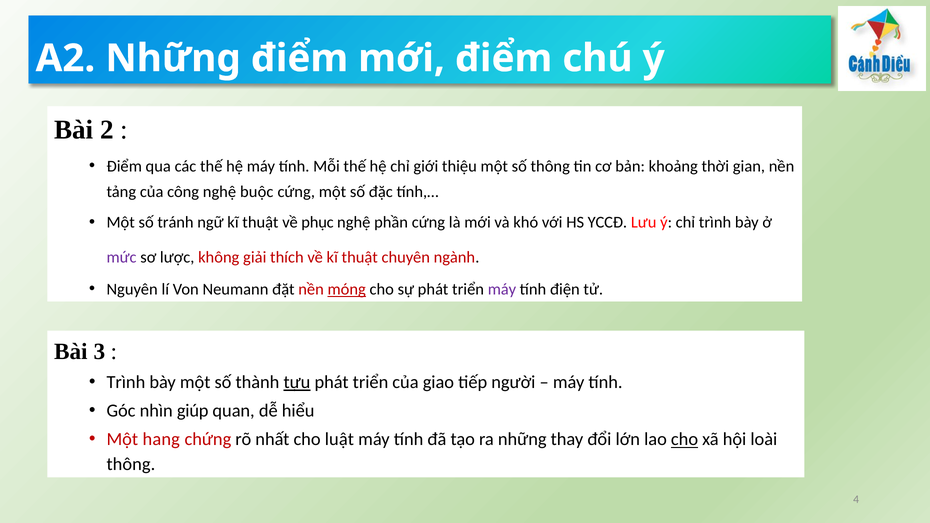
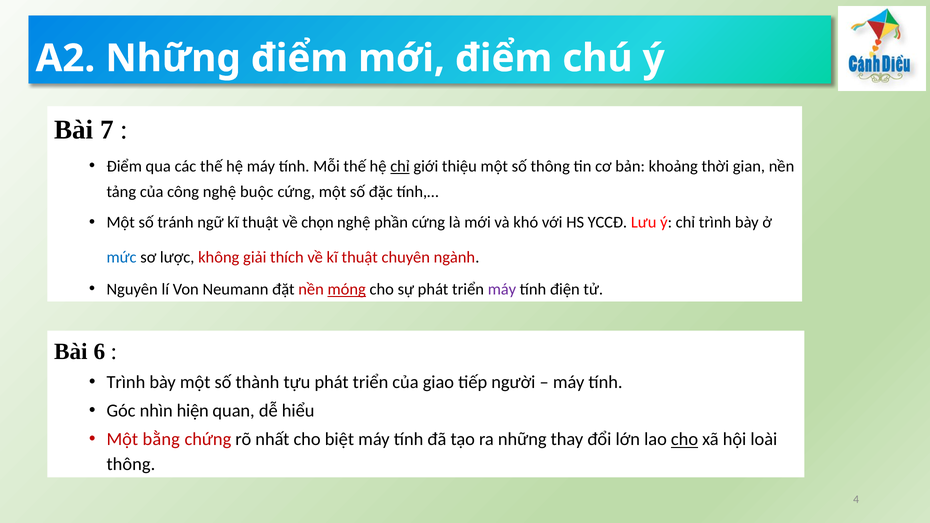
2: 2 -> 7 (107, 130)
chỉ underline: none -> present (400, 166)
phục: phục -> chọn (317, 223)
mức colour: purple -> blue (122, 257)
3: 3 -> 6 (99, 352)
tựu underline: present -> none (297, 382)
giúp: giúp -> hiện (193, 411)
hang: hang -> bằng (161, 440)
luật: luật -> biệt (339, 440)
